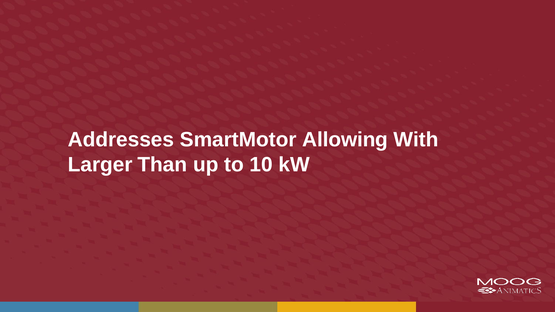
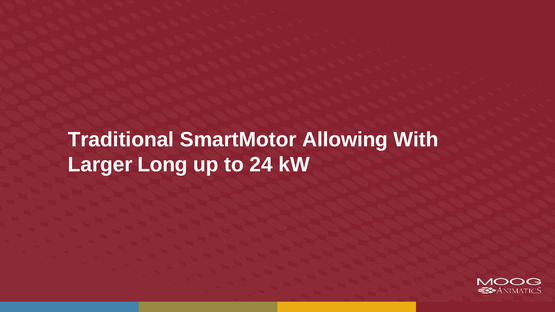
Addresses: Addresses -> Traditional (121, 140)
Than: Than -> Long (162, 165)
10: 10 -> 24 (261, 165)
